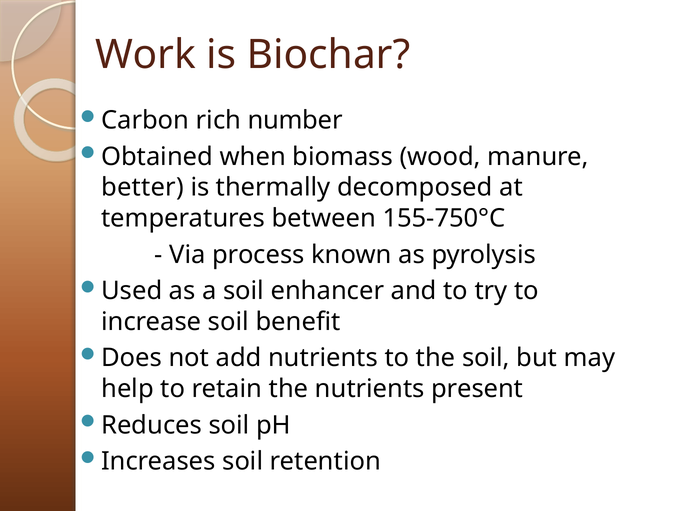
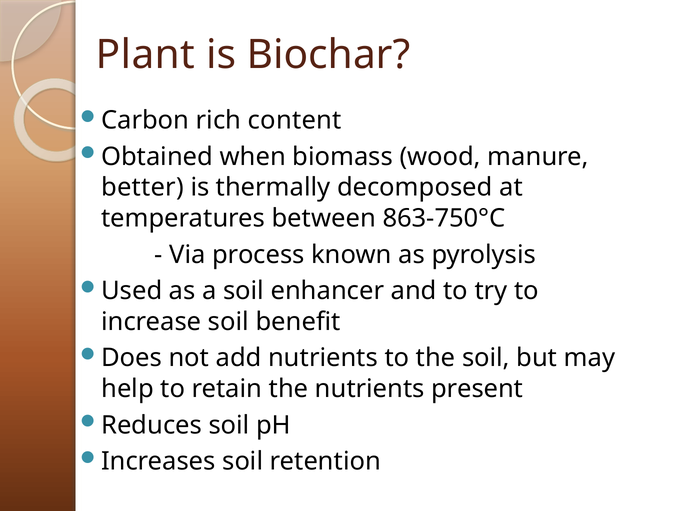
Work: Work -> Plant (145, 55)
number: number -> content (295, 121)
155-750°C: 155-750°C -> 863-750°C (444, 218)
